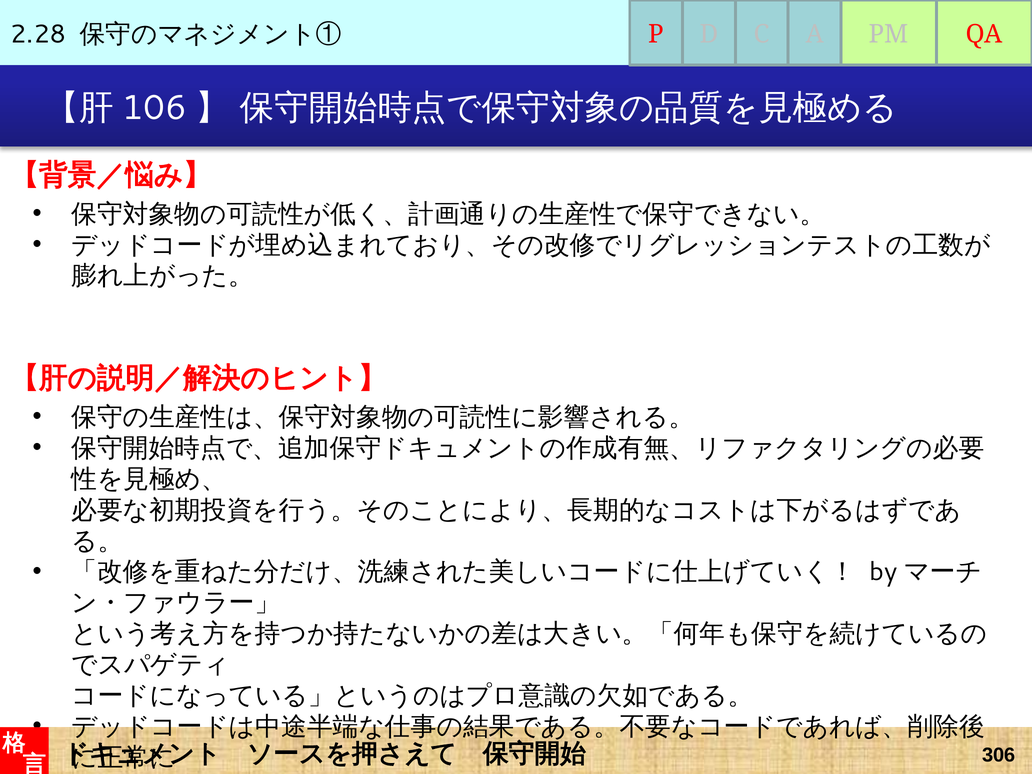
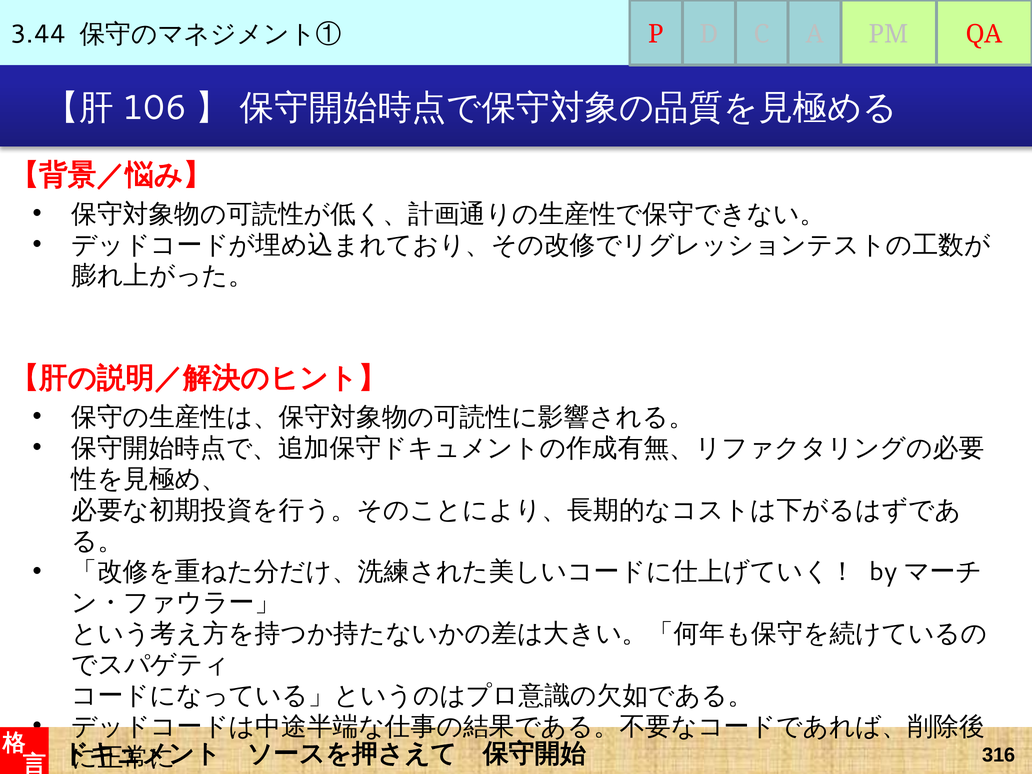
2.28: 2.28 -> 3.44 (38, 34)
306: 306 -> 316 (999, 755)
